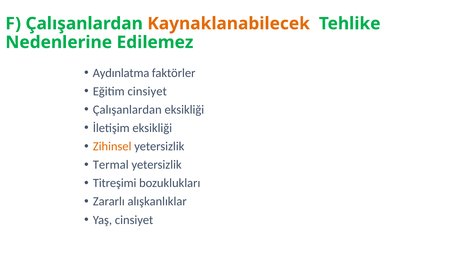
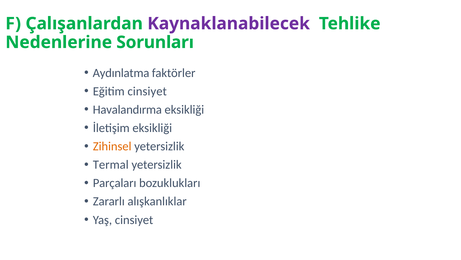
Kaynaklanabilecek colour: orange -> purple (229, 24)
Edilemez: Edilemez -> Sorunları (155, 42)
Çalışanlardan: Çalışanlardan -> Havalandırma (127, 109)
Titreşimi: Titreşimi -> Parçaları (115, 183)
